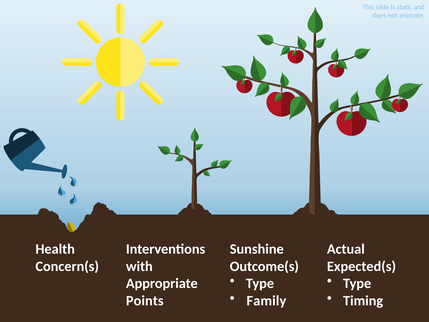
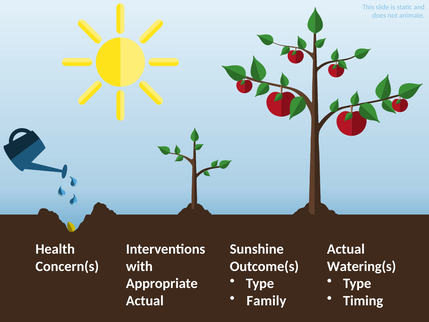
Expected(s: Expected(s -> Watering(s (362, 266)
Points: Points -> Actual (145, 300)
